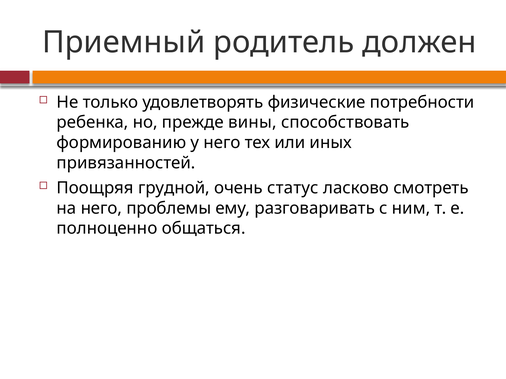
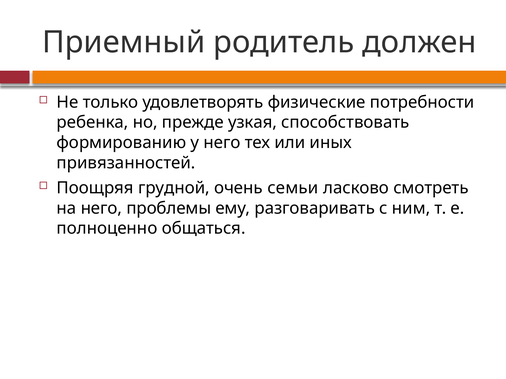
вины: вины -> узкая (252, 123)
статус: статус -> семьи (293, 188)
